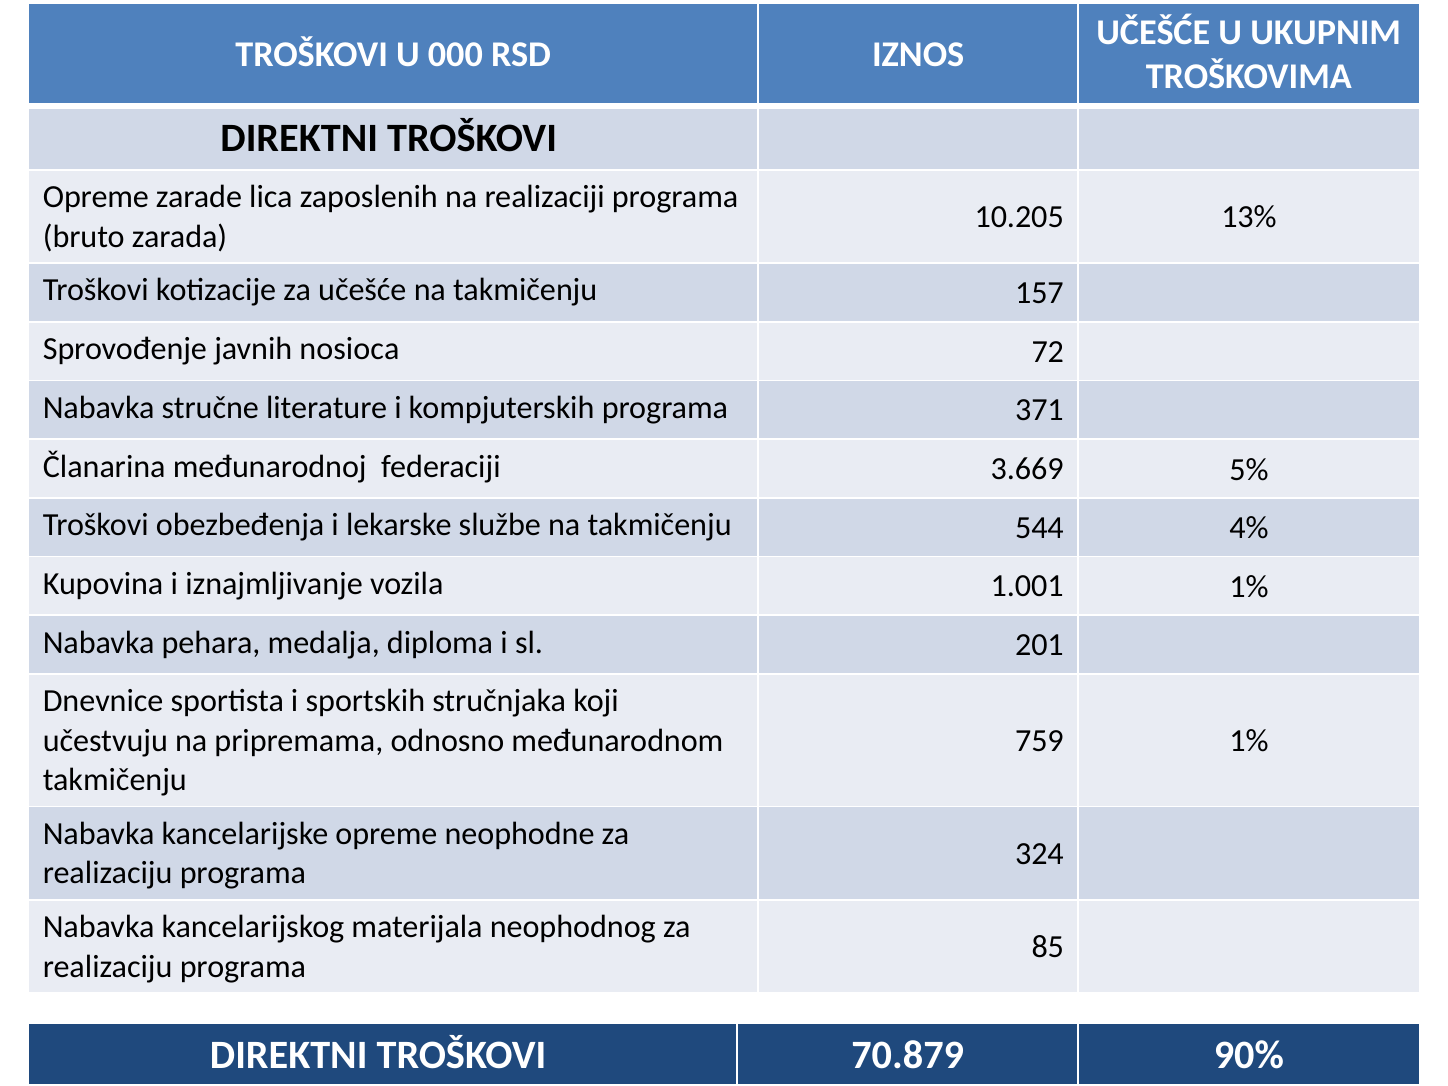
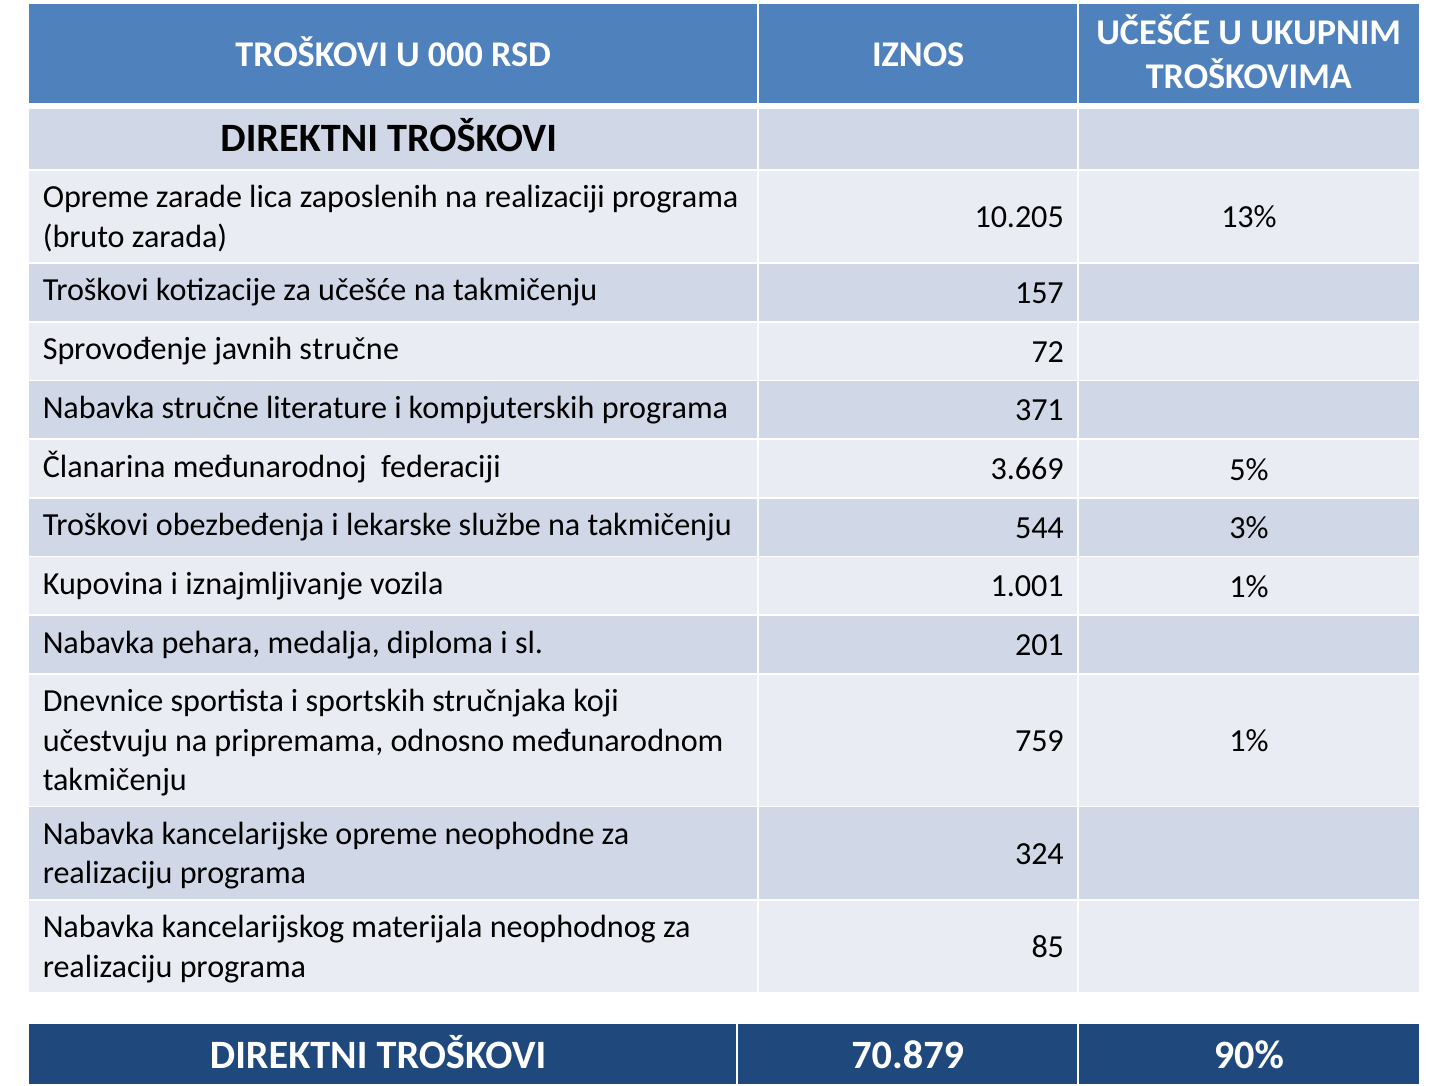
javnih nosioca: nosioca -> stručne (349, 349)
4%: 4% -> 3% (1249, 528)
